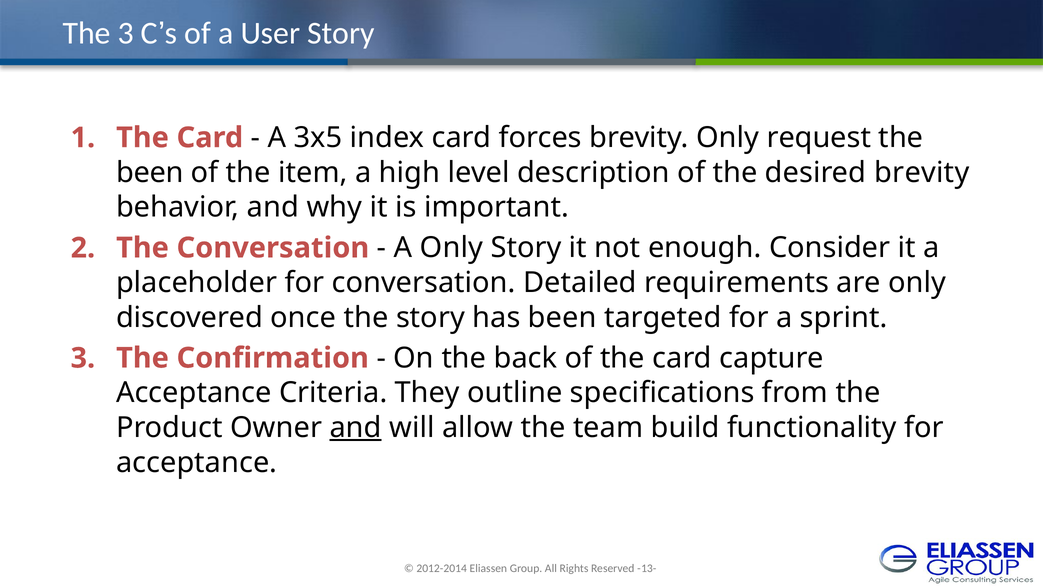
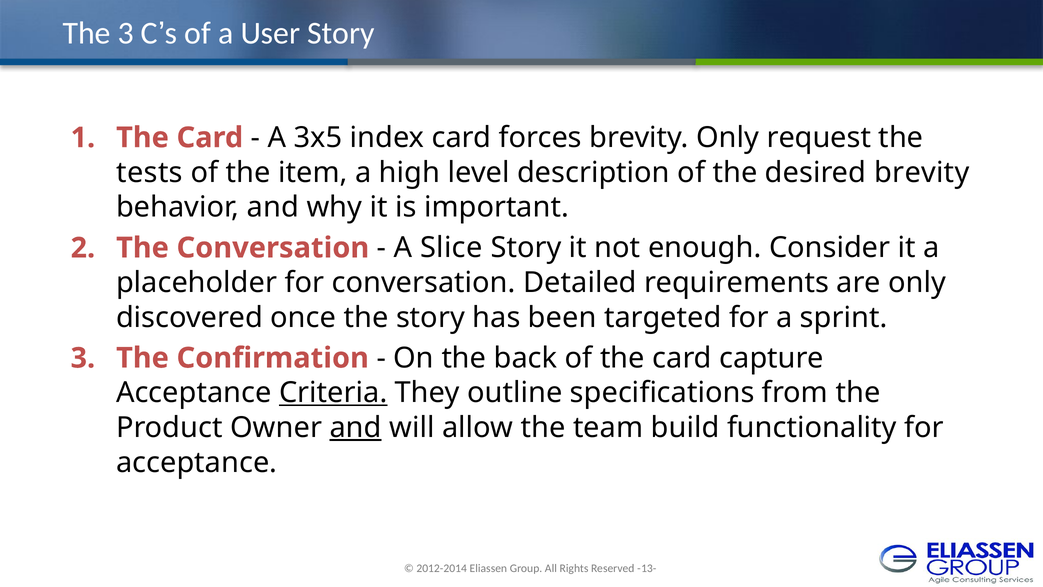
been: been -> tests (150, 172)
A Only: Only -> Slice (451, 248)
Criteria underline: none -> present (333, 393)
